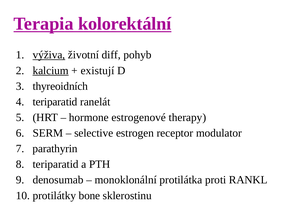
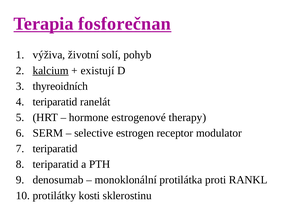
kolorektální: kolorektální -> fosforečnan (124, 24)
výživa underline: present -> none (49, 55)
diff: diff -> solí (111, 55)
parathyrin: parathyrin -> teriparatid (55, 149)
bone: bone -> kosti (89, 196)
